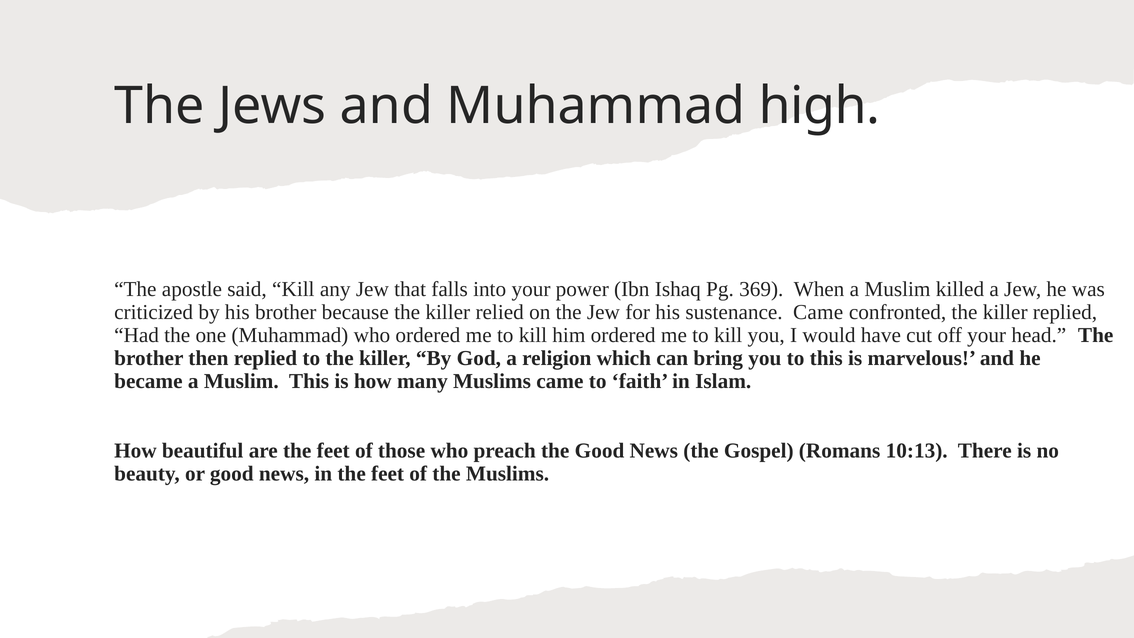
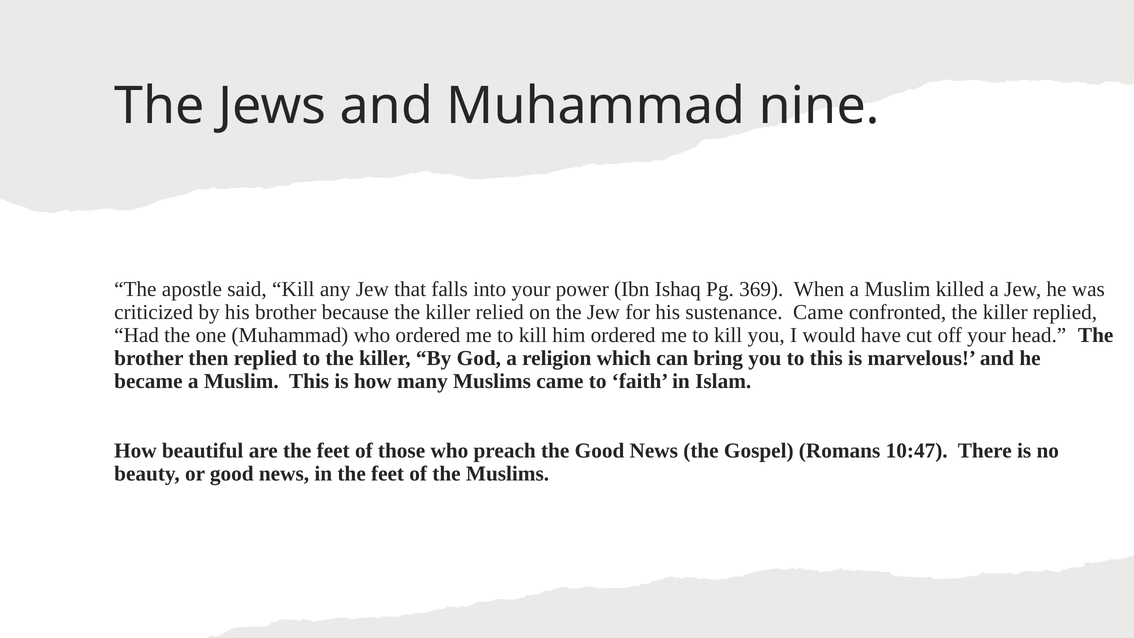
high: high -> nine (819, 106)
10:13: 10:13 -> 10:47 (917, 451)
